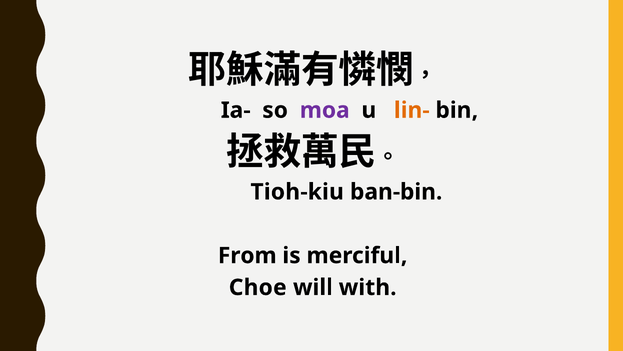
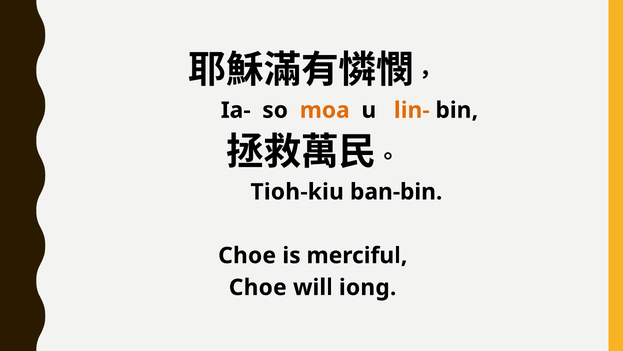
moa colour: purple -> orange (325, 110)
From: From -> Choe (247, 255)
with: with -> iong (368, 287)
